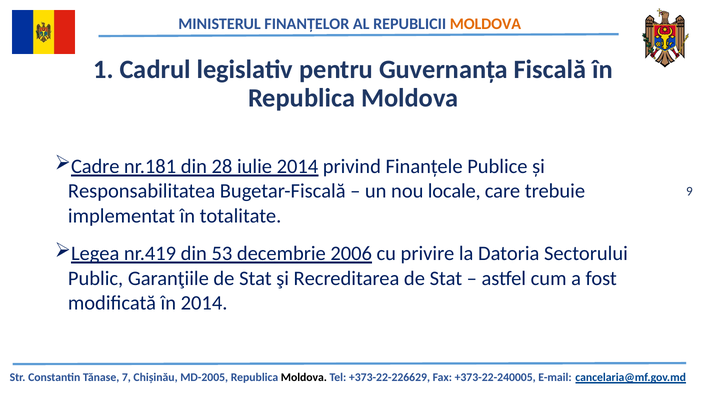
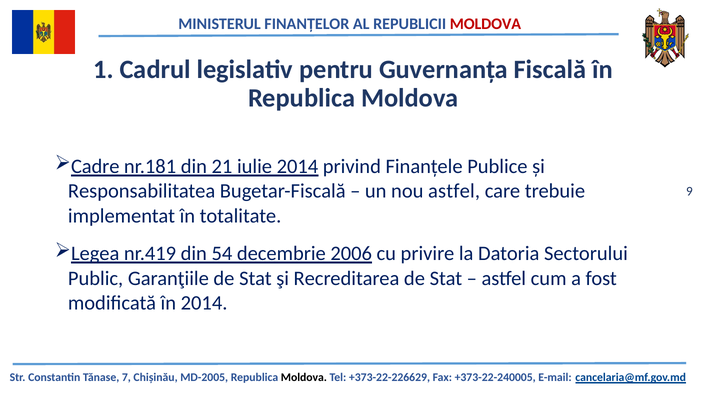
MOLDOVA colour: orange -> red (485, 24)
28: 28 -> 21 (222, 167)
nou locale: locale -> astfel (454, 191)
53: 53 -> 54 (222, 254)
